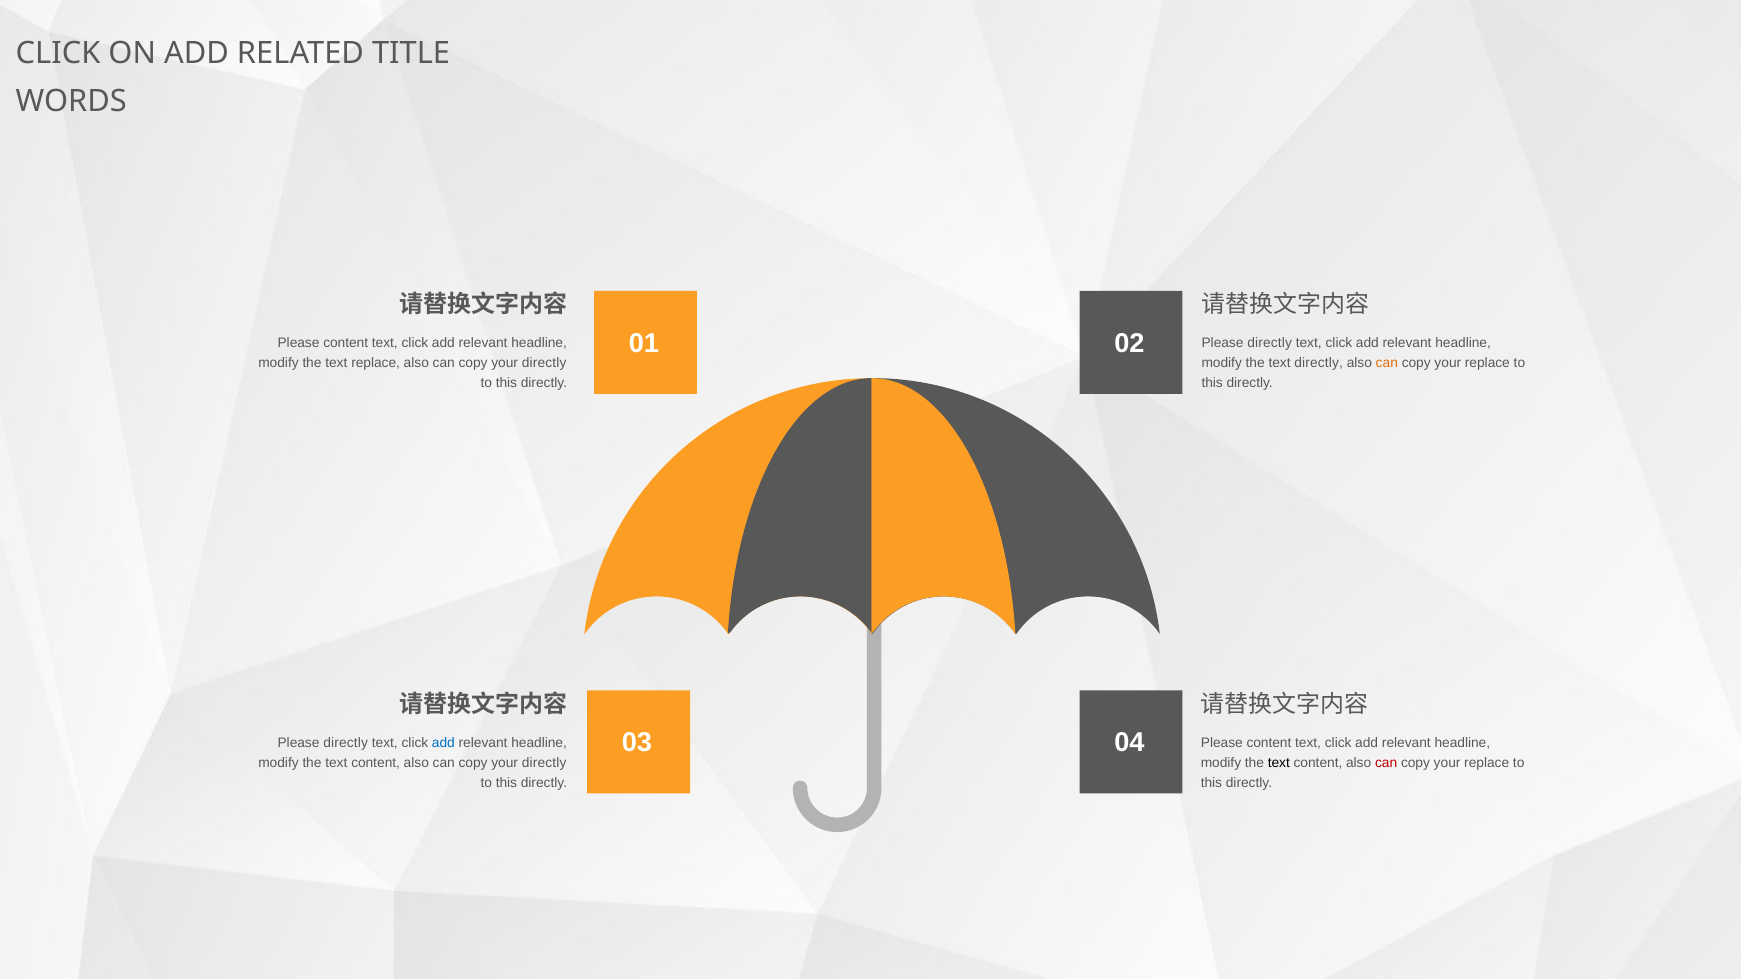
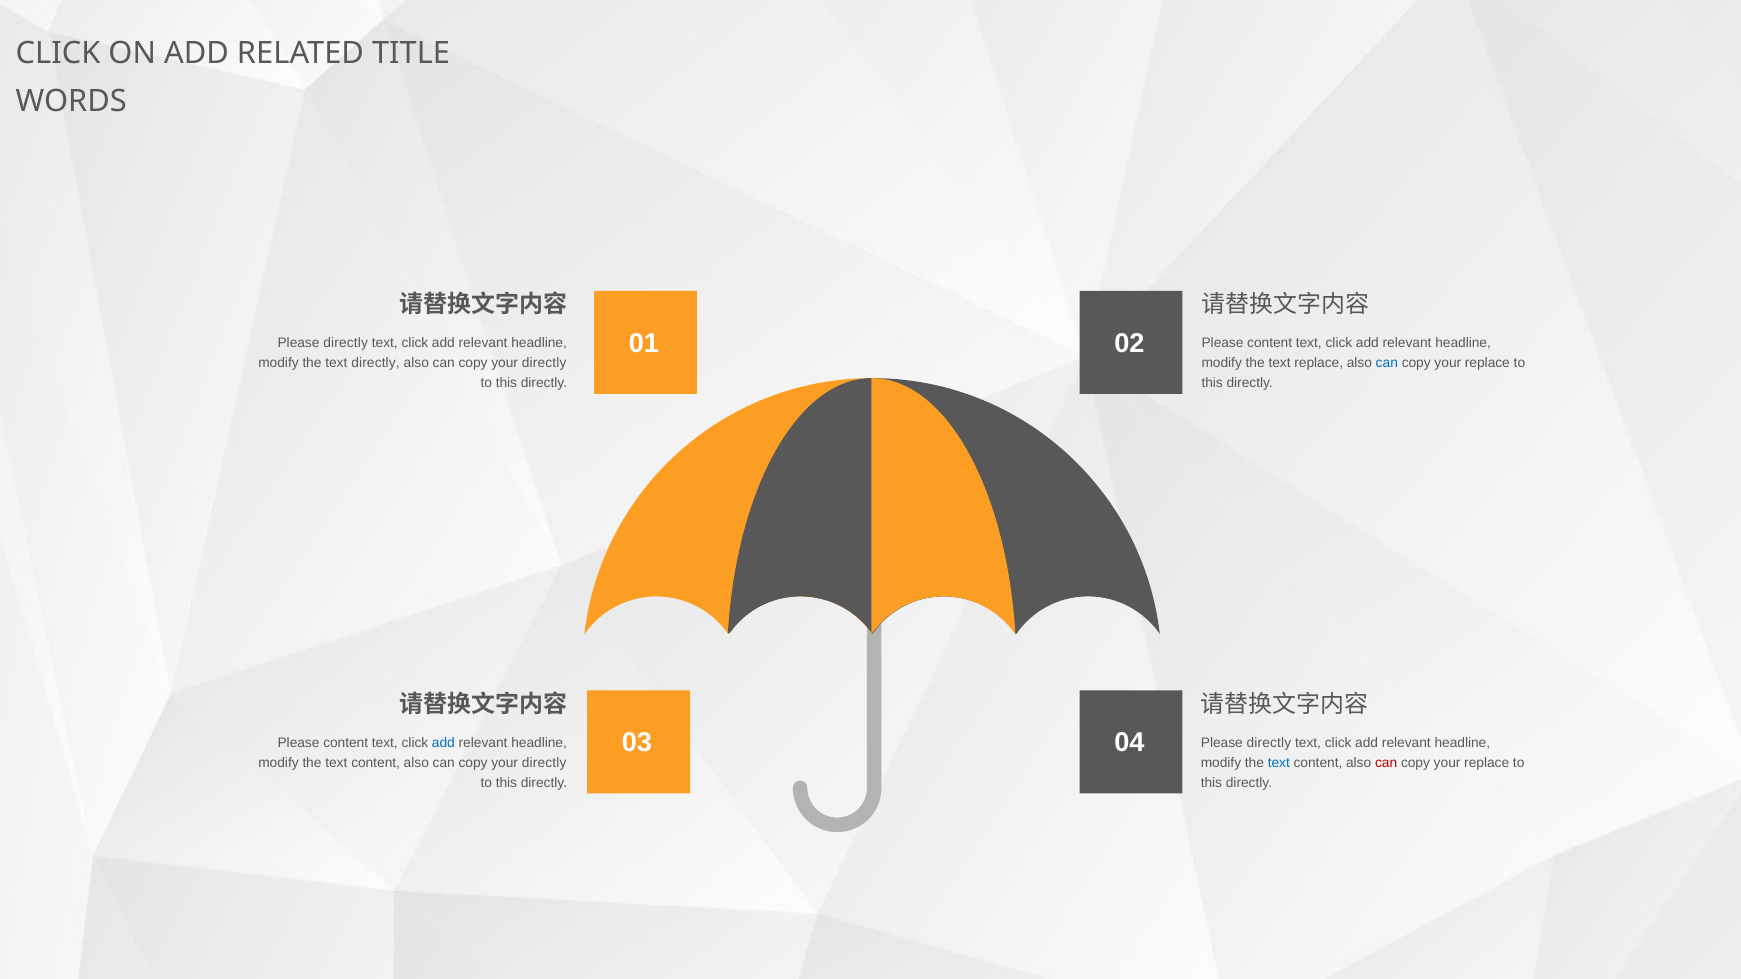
content: content -> directly (346, 343)
directly: directly -> content (1270, 343)
text replace: replace -> directly (376, 363)
text directly: directly -> replace (1319, 363)
can colour: orange -> blue (1387, 363)
directly: directly -> content (346, 743)
content: content -> directly (1269, 743)
text colour: black -> blue (1279, 763)
